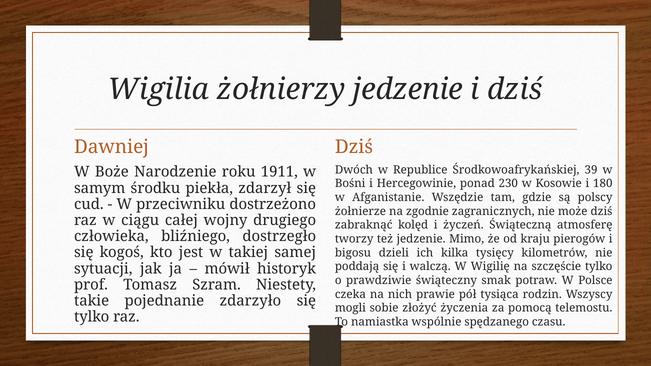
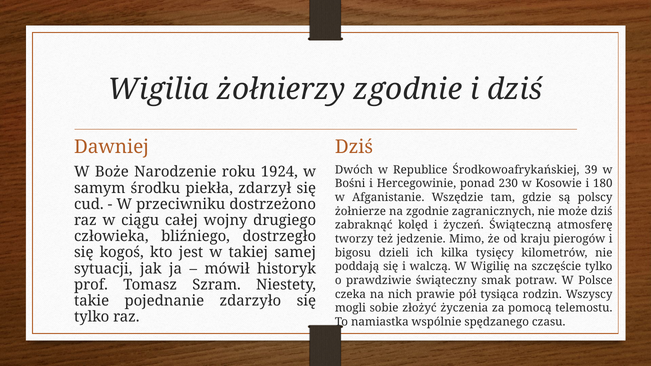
żołnierzy jedzenie: jedzenie -> zgodnie (408, 89)
1911: 1911 -> 1924 (279, 172)
